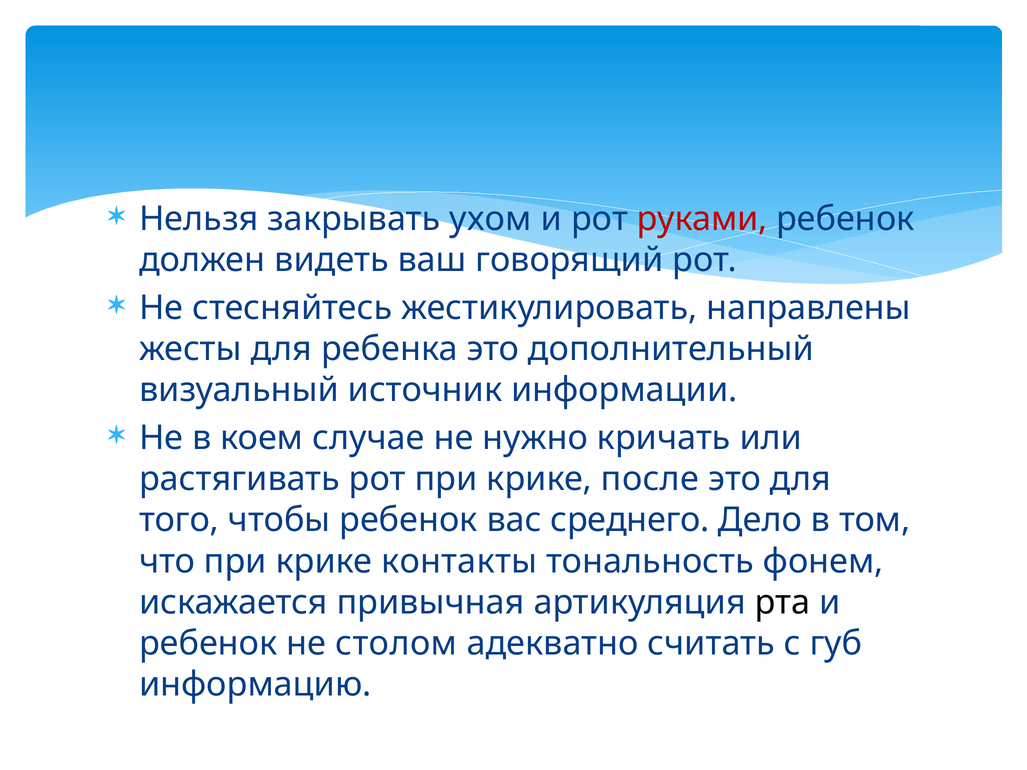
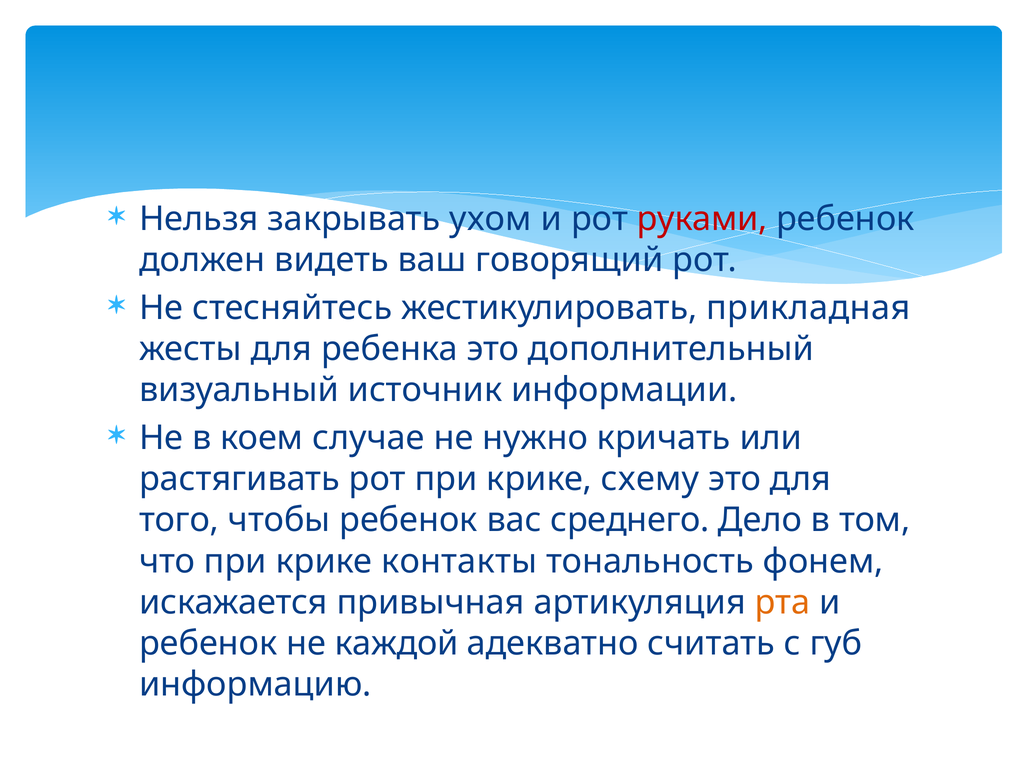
направлены: направлены -> прикладная (808, 308)
после: после -> схему (650, 479)
рта colour: black -> orange (782, 602)
столом: столом -> каждой (397, 644)
